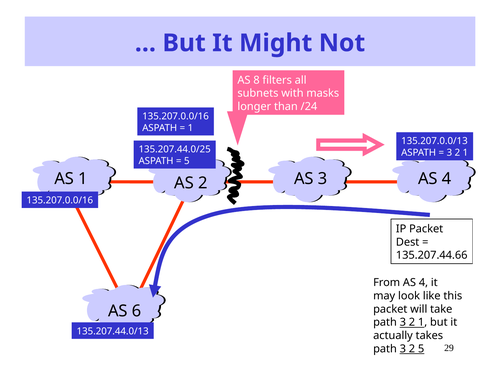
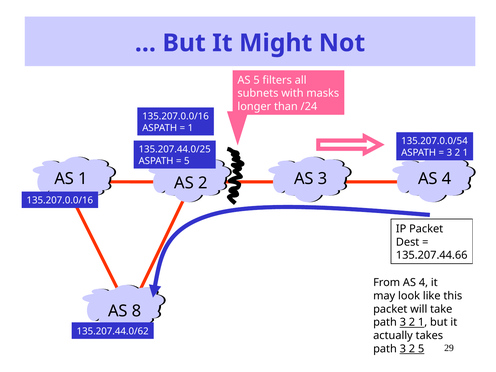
AS 8: 8 -> 5 (256, 80)
135.207.0.0/13: 135.207.0.0/13 -> 135.207.0.0/54 (434, 141)
6: 6 -> 8 (137, 311)
135.207.44.0/13: 135.207.44.0/13 -> 135.207.44.0/62 (113, 331)
